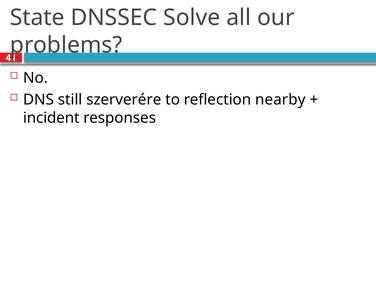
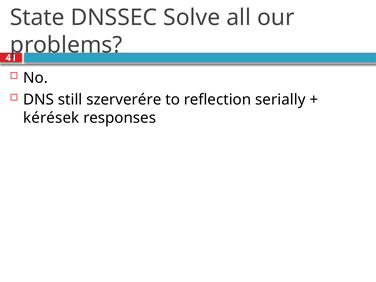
nearby: nearby -> serially (280, 100)
incident: incident -> kérések (51, 118)
